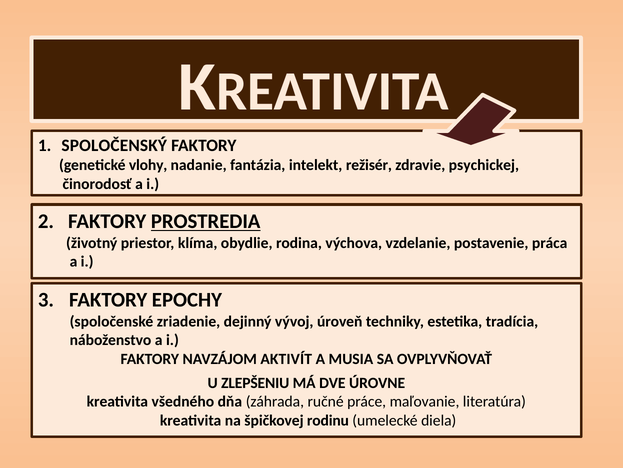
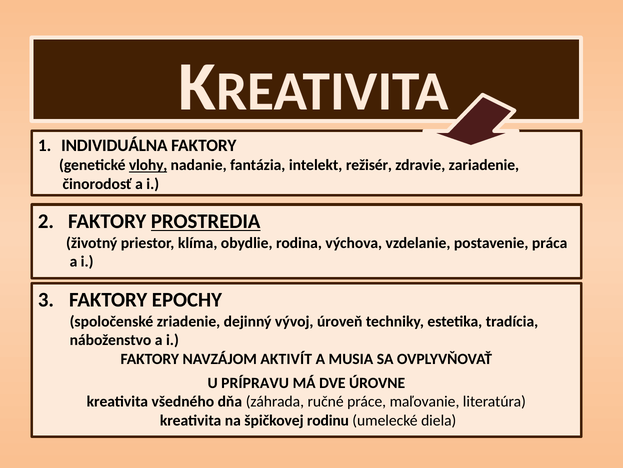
SPOLOČENSKÝ: SPOLOČENSKÝ -> INDIVIDUÁLNA (114, 145)
vlohy underline: none -> present (148, 165)
psychickej: psychickej -> zariadenie (484, 165)
ZLEPŠENIU: ZLEPŠENIU -> PRÍPRAVU (255, 382)
